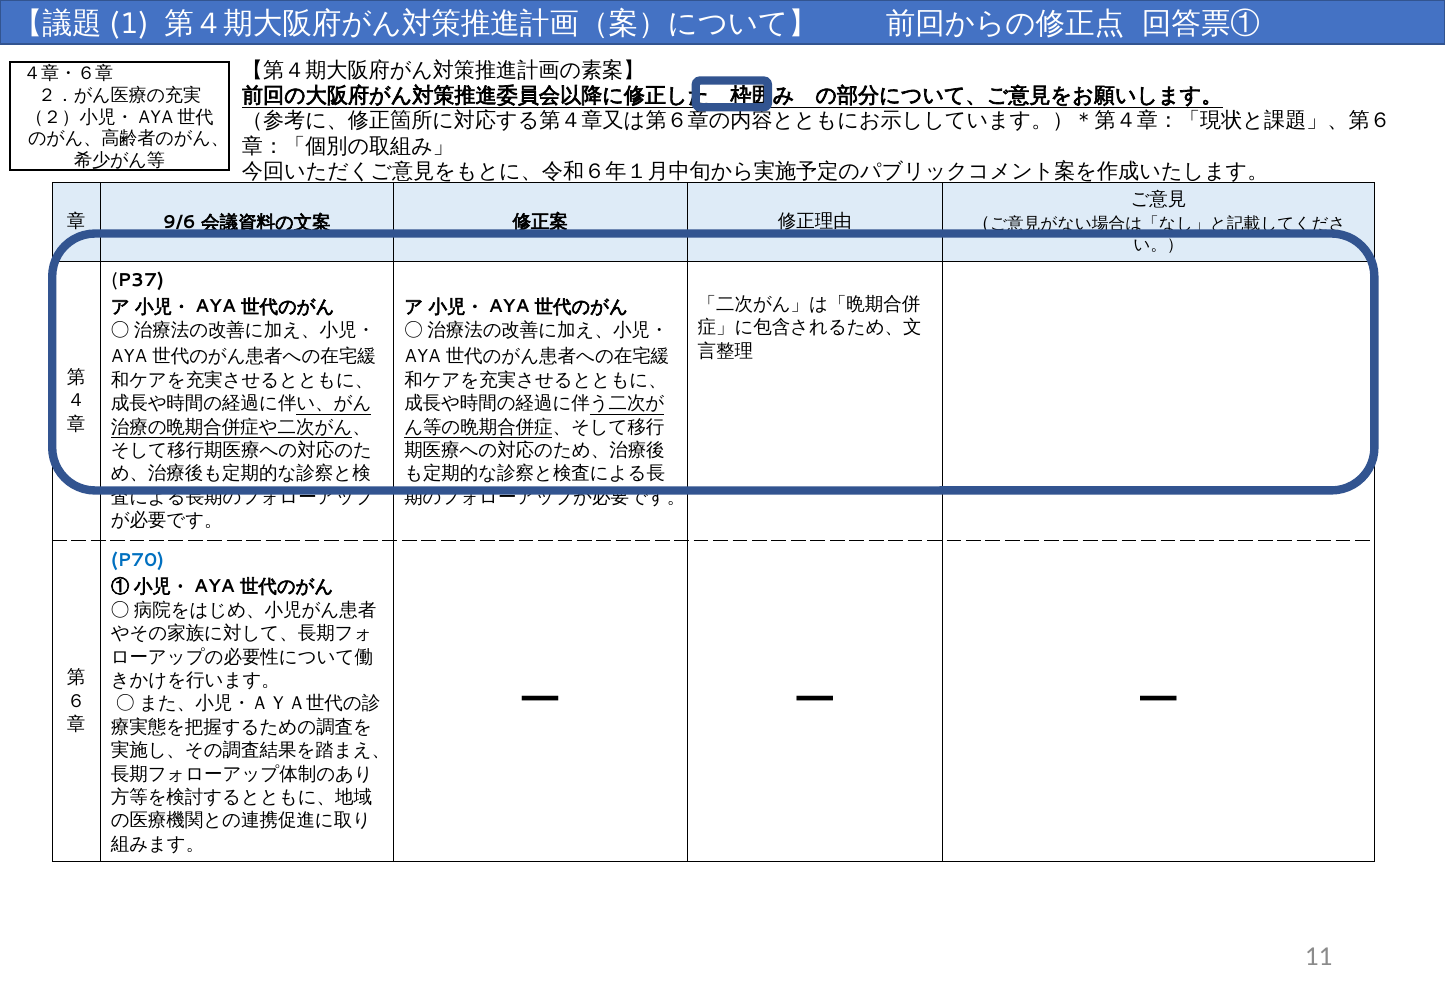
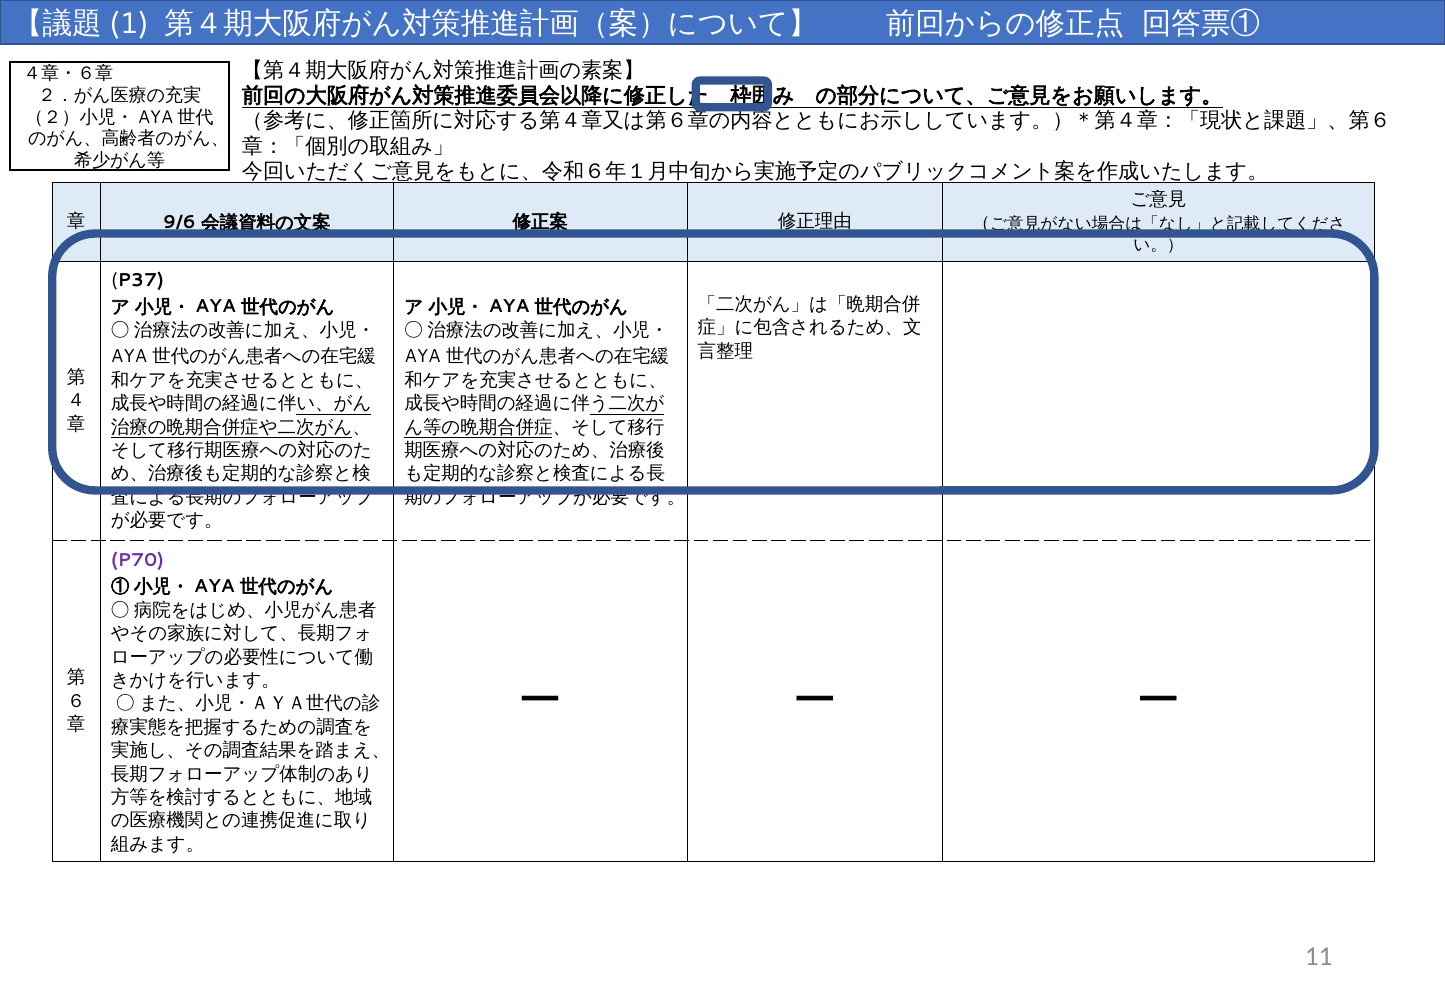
P70 colour: blue -> purple (137, 560)
